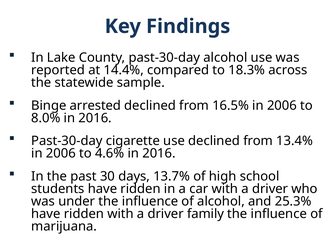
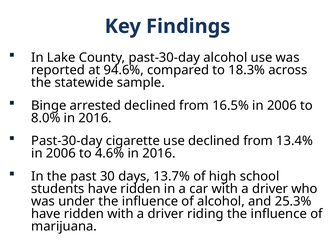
14.4%: 14.4% -> 94.6% (124, 70)
family: family -> riding (205, 214)
